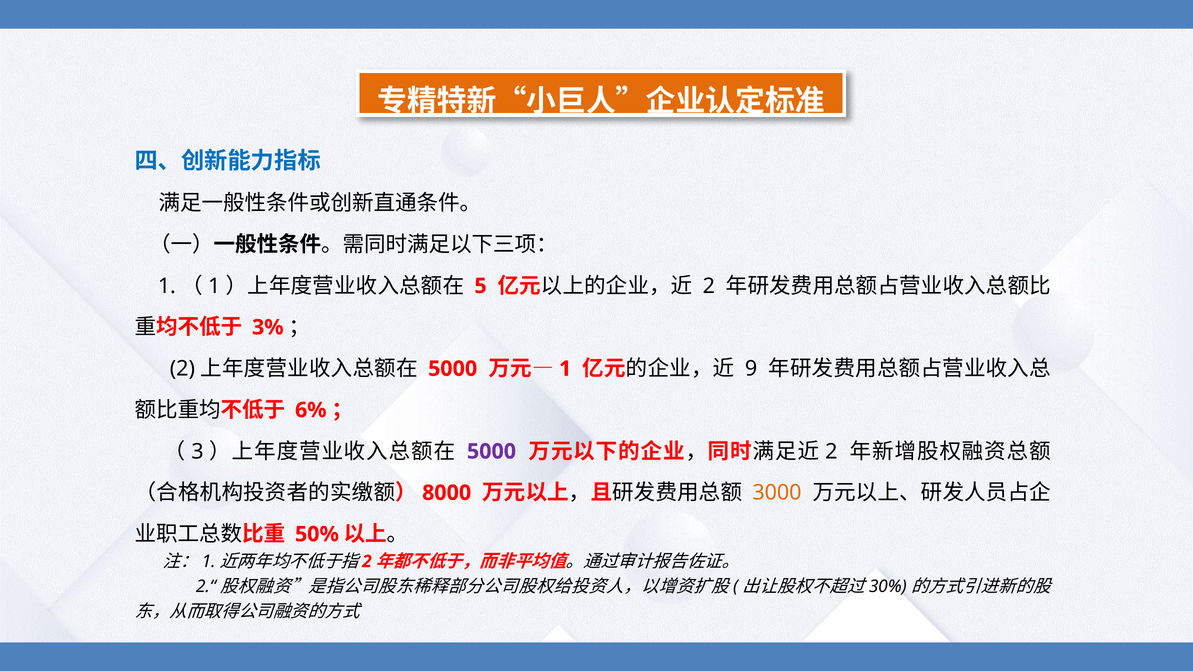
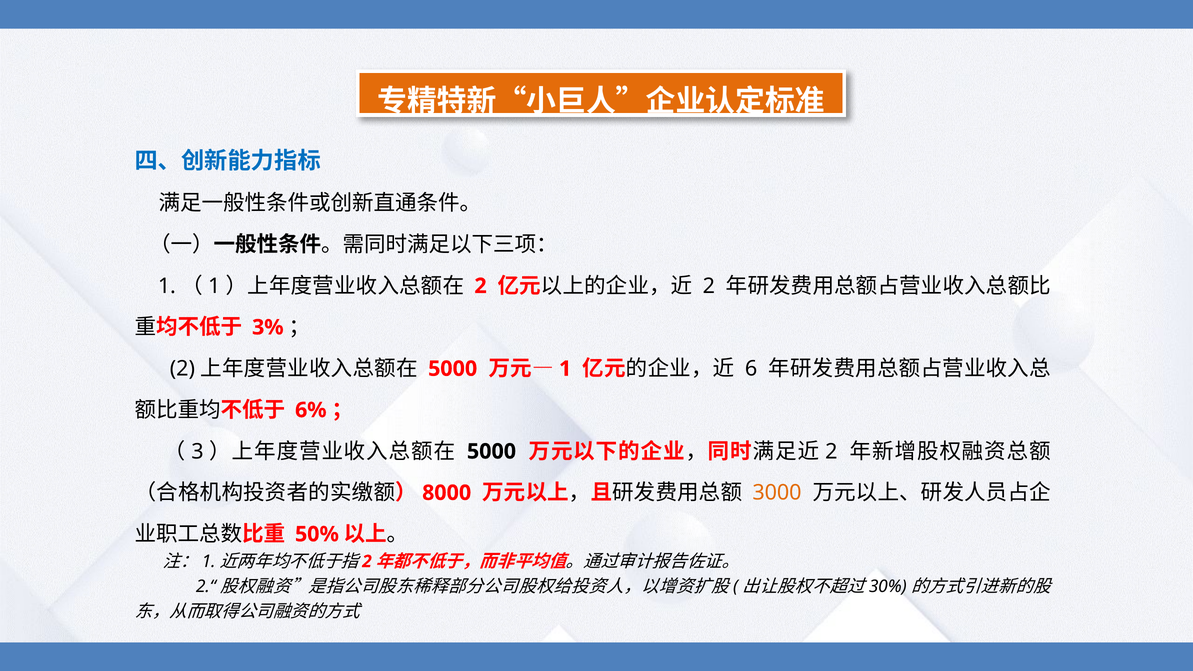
5: 5 -> 2 (481, 286)
9: 9 -> 6 (751, 369)
5000 colour: purple -> black (491, 452)
